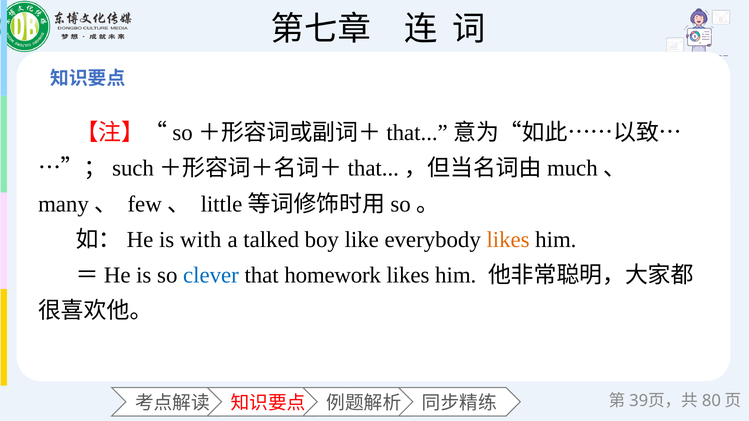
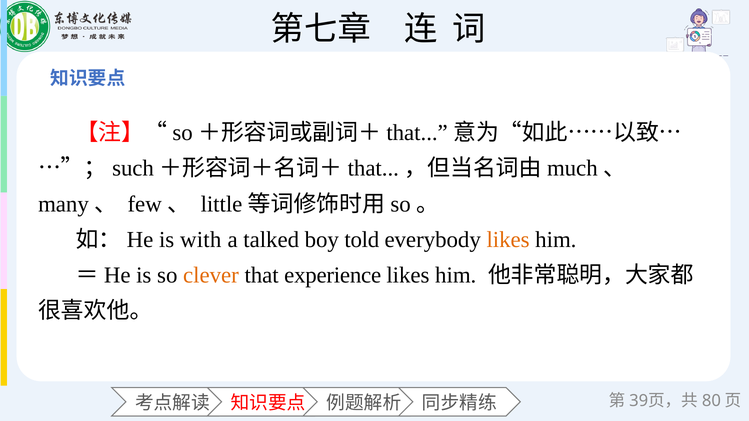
like: like -> told (362, 240)
clever colour: blue -> orange (211, 276)
homework: homework -> experience (333, 276)
